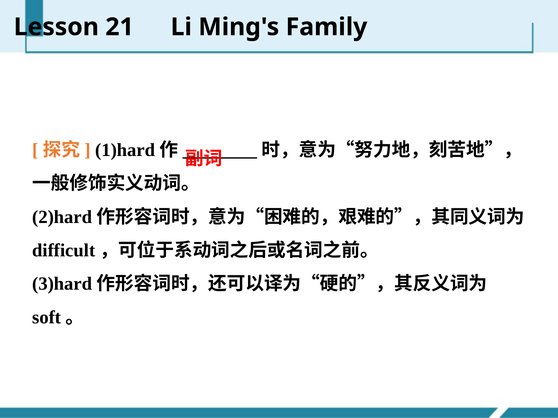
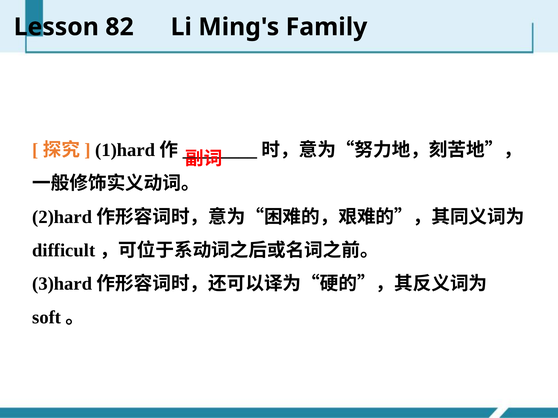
21: 21 -> 82 (120, 27)
